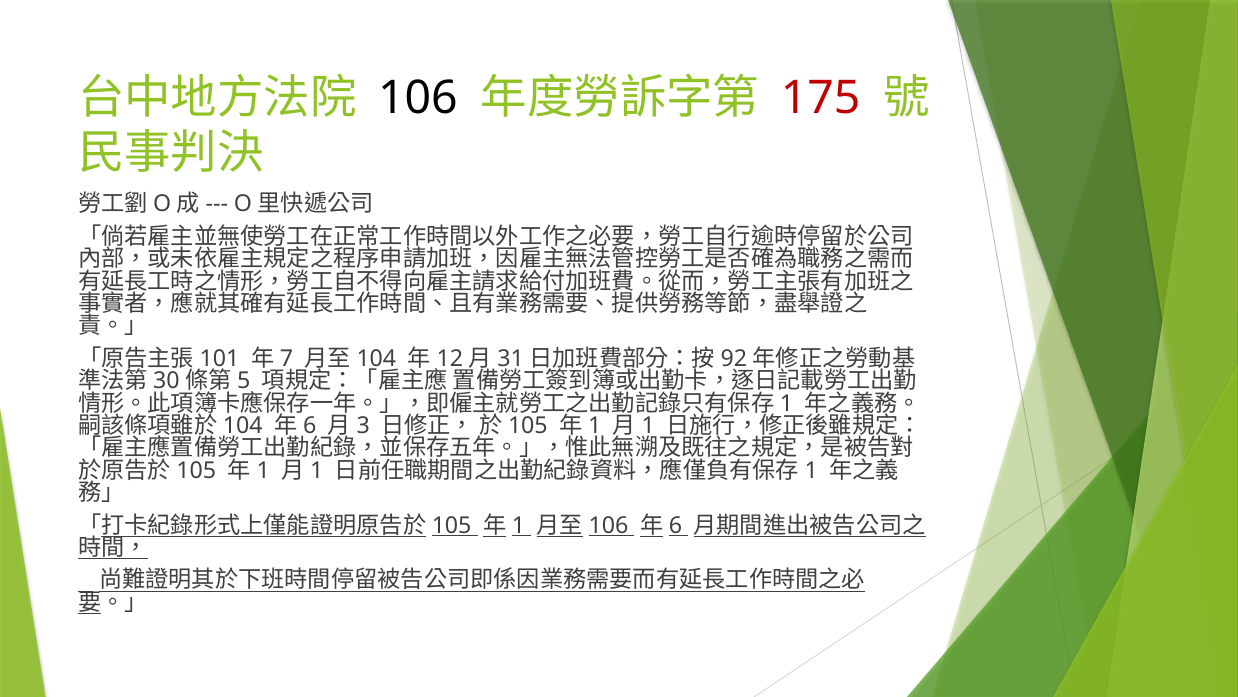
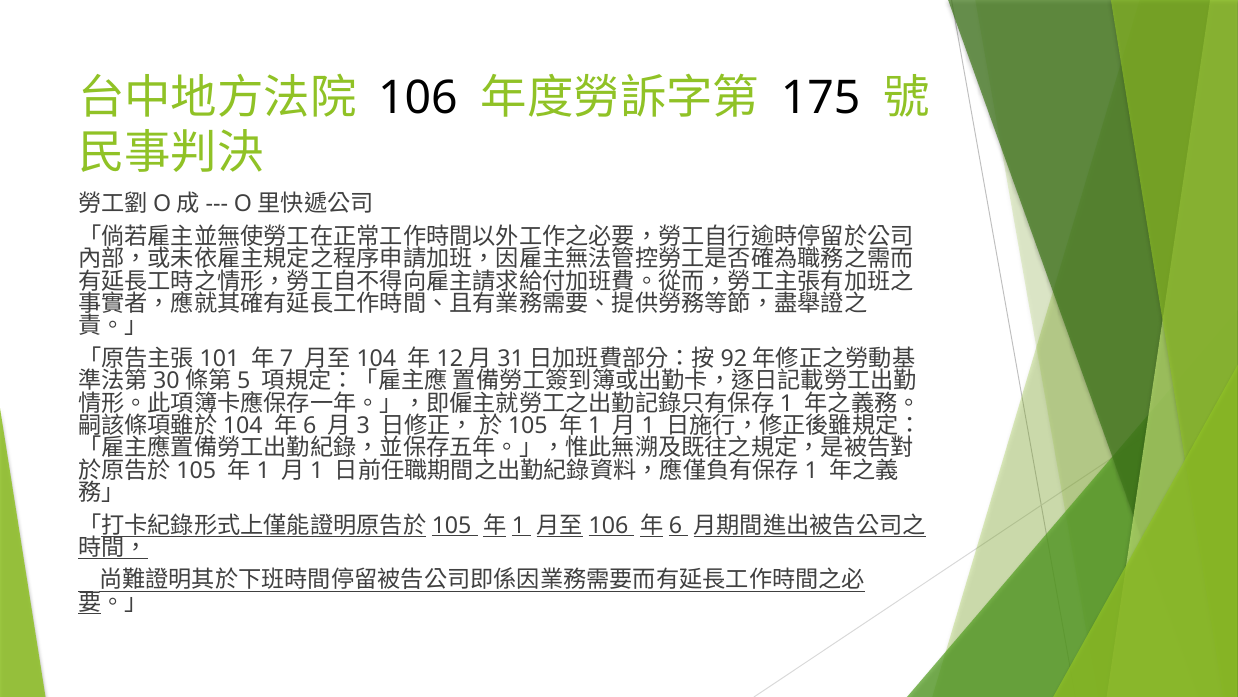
175 colour: red -> black (821, 98)
